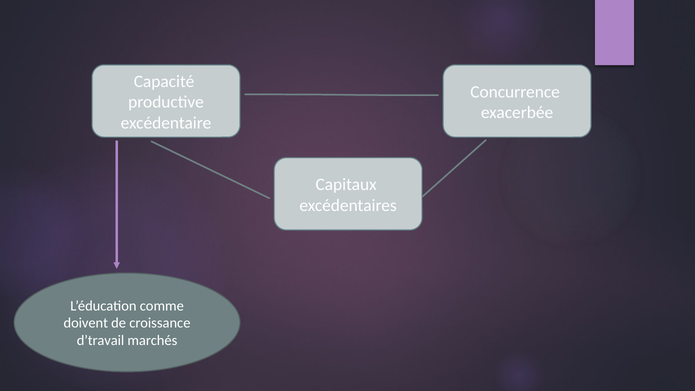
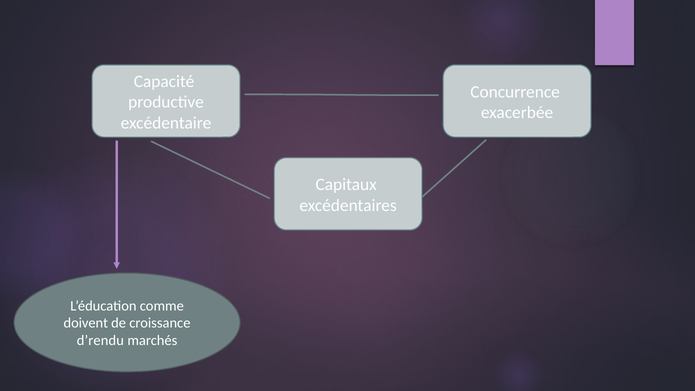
d’travail: d’travail -> d’rendu (100, 340)
